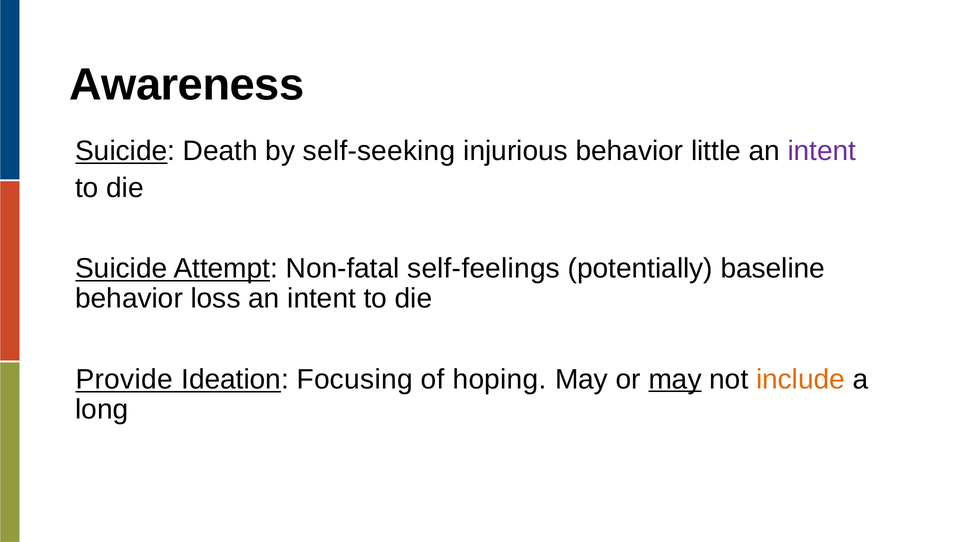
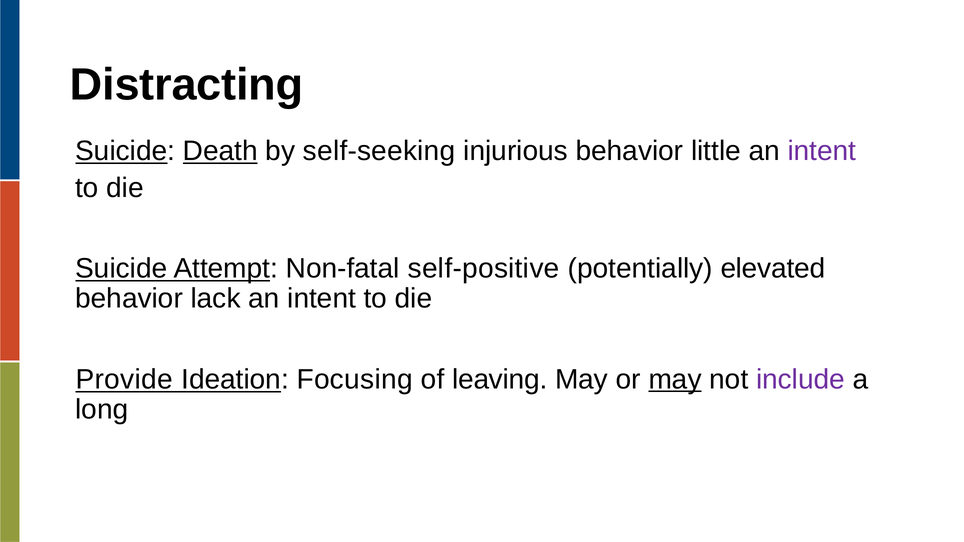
Awareness: Awareness -> Distracting (187, 85)
Death underline: none -> present (220, 151)
self-feelings: self-feelings -> self-positive (484, 268)
baseline: baseline -> elevated (773, 268)
loss: loss -> lack (216, 299)
hoping: hoping -> leaving (500, 379)
include colour: orange -> purple (801, 379)
